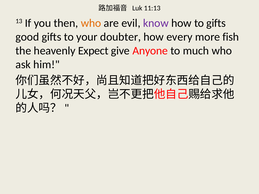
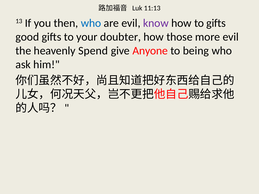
who colour: orange -> blue (91, 23)
every: every -> those (179, 37)
more fish: fish -> evil (231, 37)
Expect: Expect -> Spend (93, 51)
much: much -> being (196, 51)
